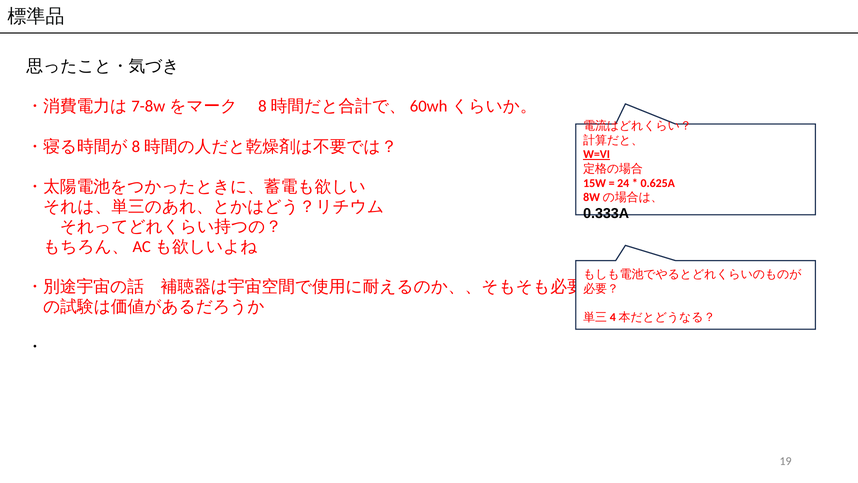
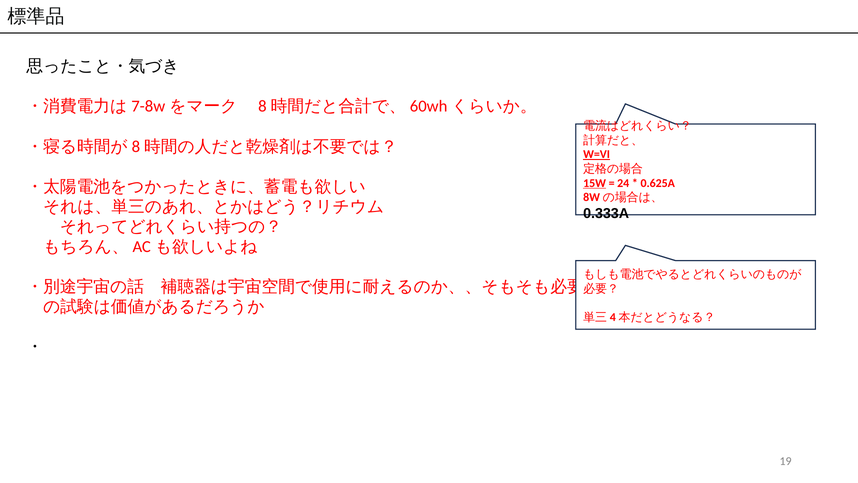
15W underline: none -> present (595, 183)
